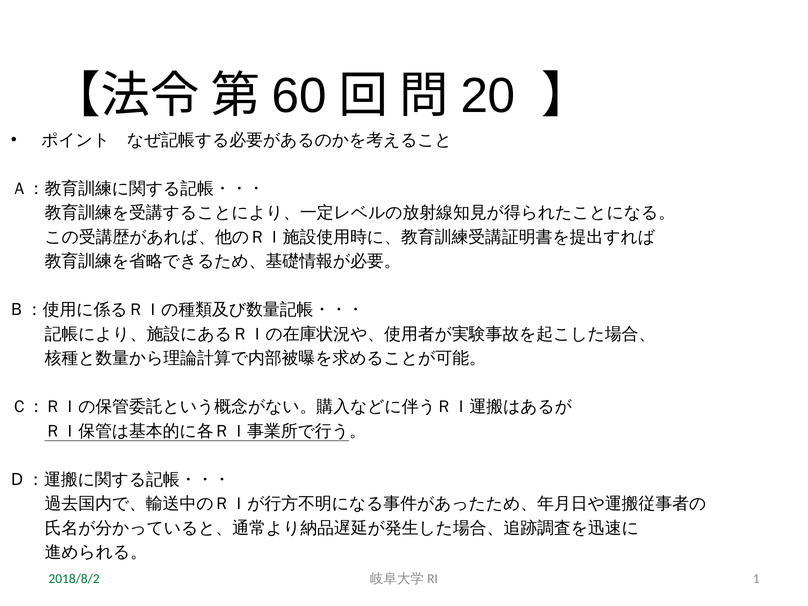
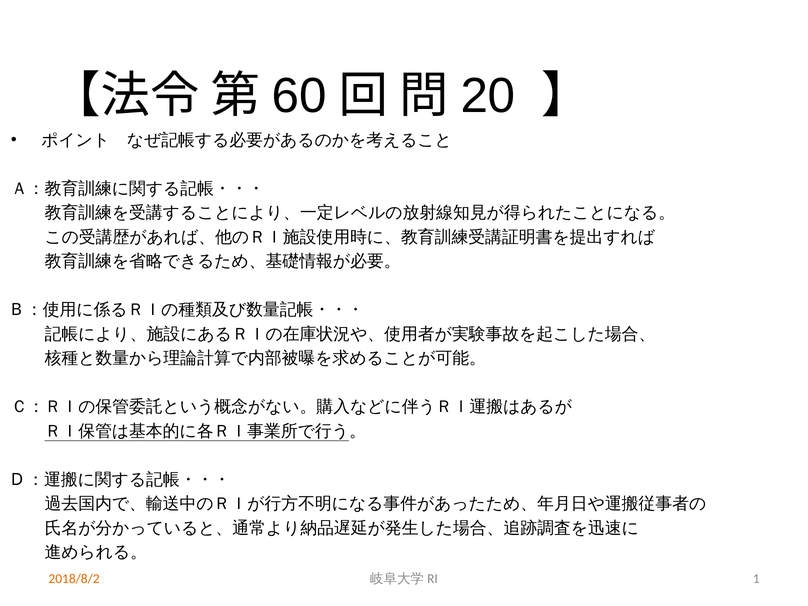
2018/8/2 colour: green -> orange (74, 579)
